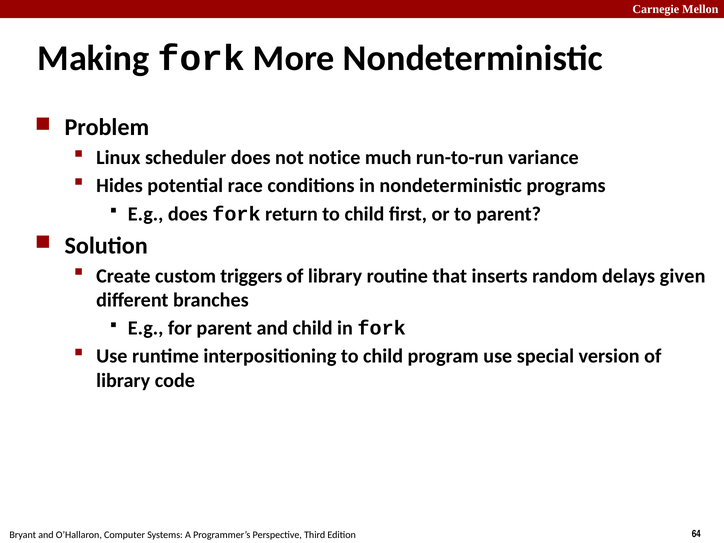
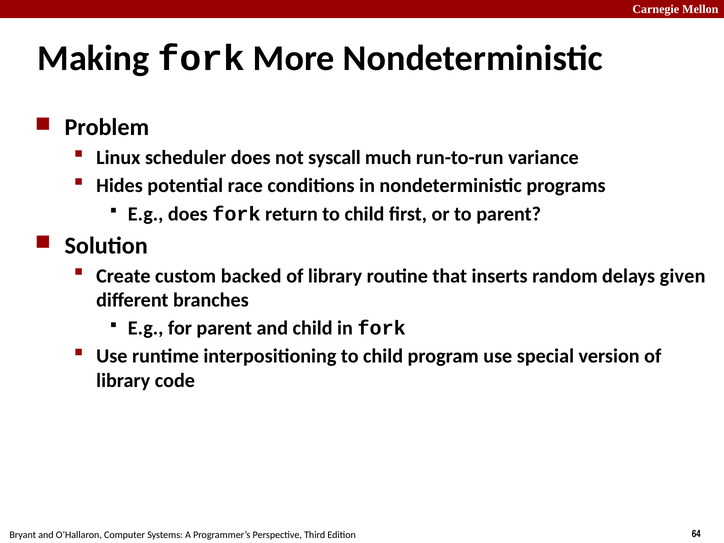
notice: notice -> syscall (334, 158)
triggers: triggers -> backed (251, 276)
